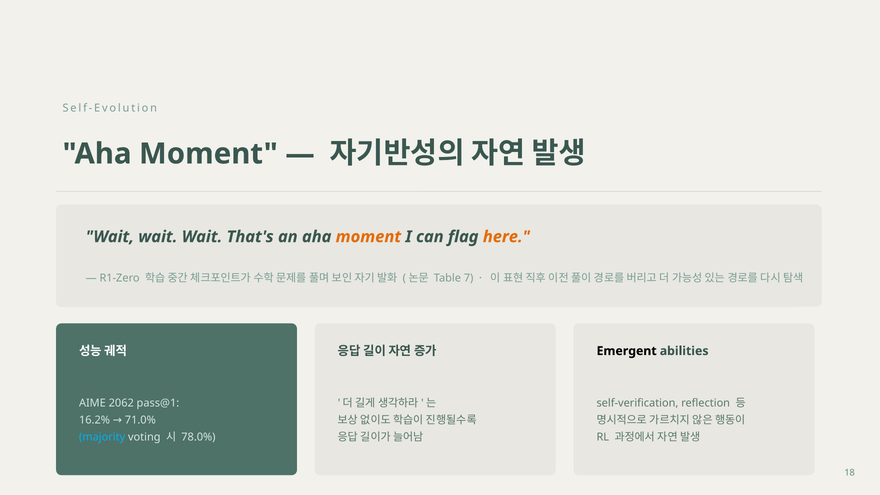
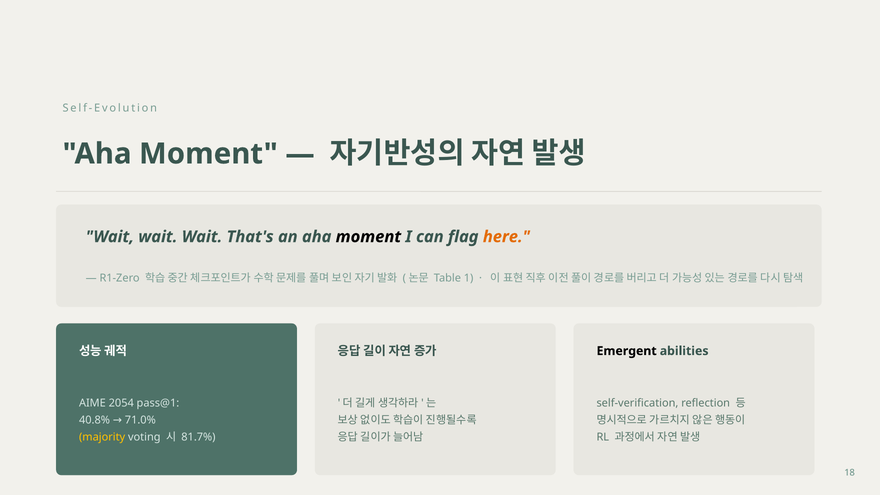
moment colour: orange -> black (368, 237)
7: 7 -> 1 (469, 278)
2062: 2062 -> 2054 (121, 403)
16.2%: 16.2% -> 40.8% (95, 420)
majority colour: light blue -> yellow (102, 437)
78.0%: 78.0% -> 81.7% (198, 437)
